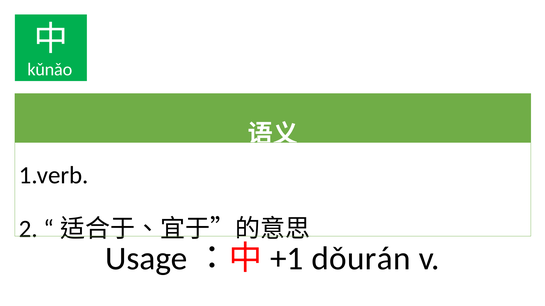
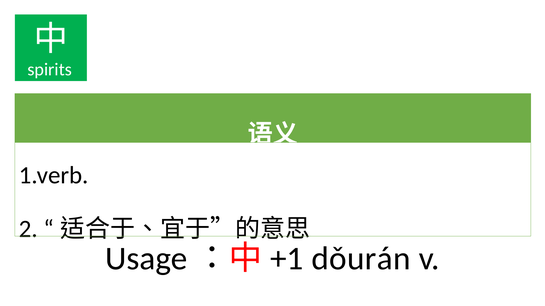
kǔnǎo: kǔnǎo -> spirits (50, 70)
